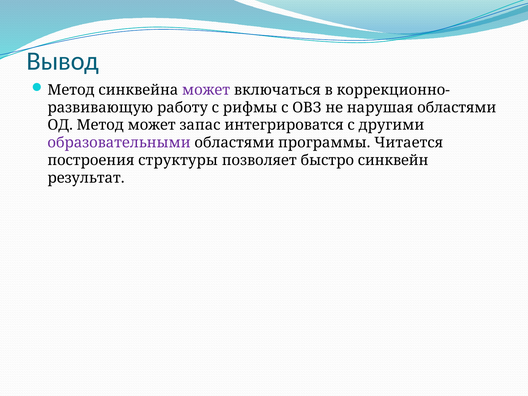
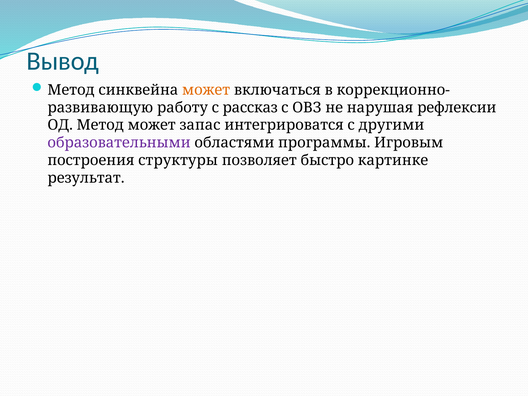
может colour: purple -> orange (206, 90)
рифмы: рифмы -> рассказ (250, 107)
нарушая областями: областями -> рефлексии (457, 107)
Читается: Читается -> Игровым (409, 143)
синквейн: синквейн -> картинке (393, 160)
